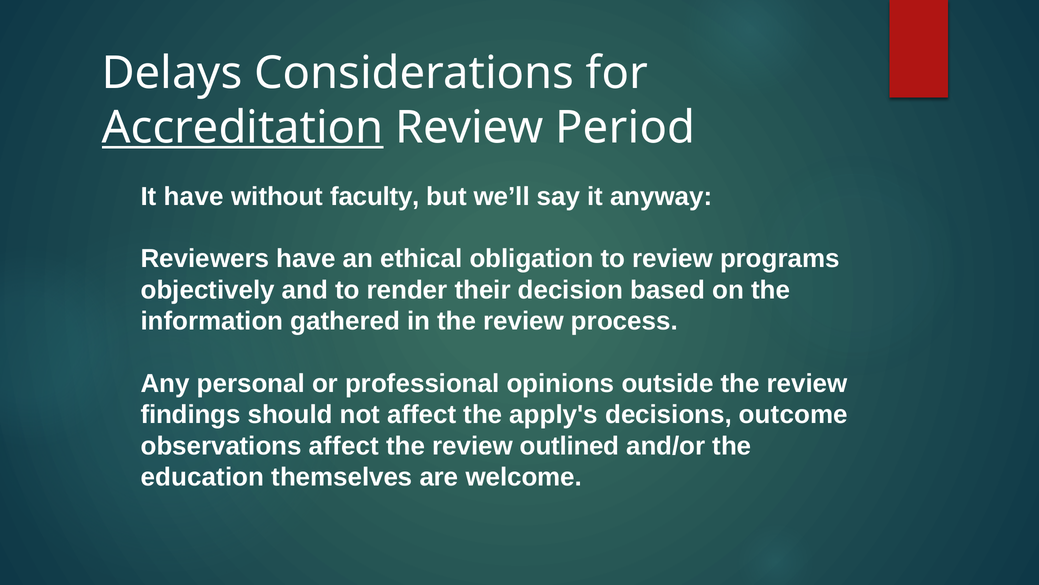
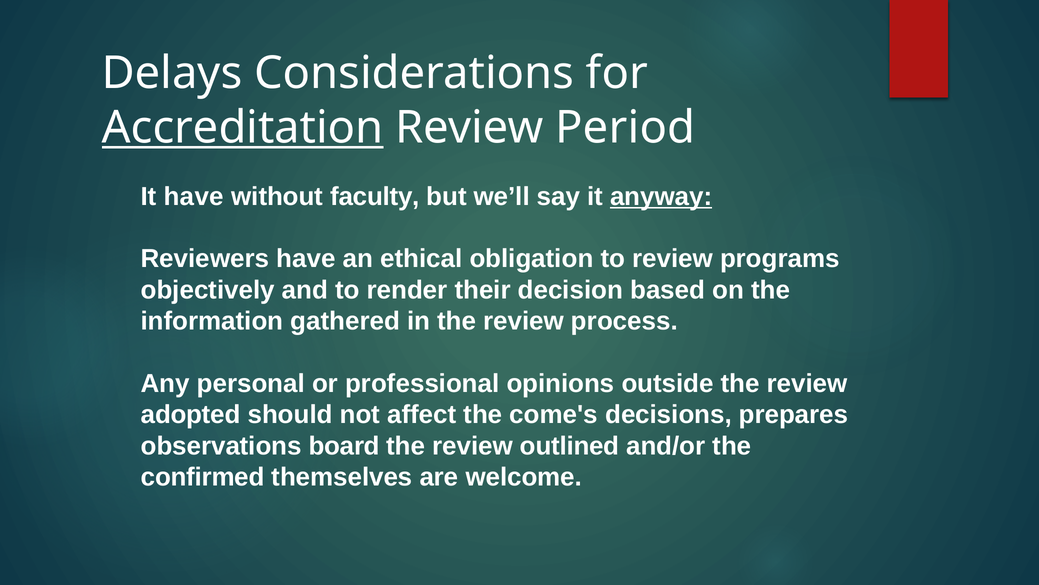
anyway underline: none -> present (661, 196)
findings: findings -> adopted (191, 414)
apply's: apply's -> come's (554, 414)
outcome: outcome -> prepares (793, 414)
observations affect: affect -> board (344, 446)
education: education -> confirmed (203, 477)
